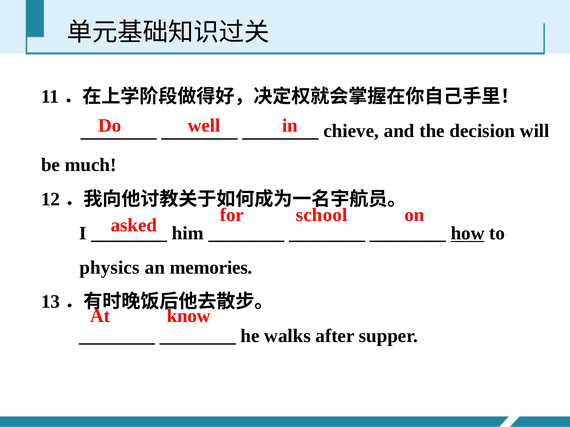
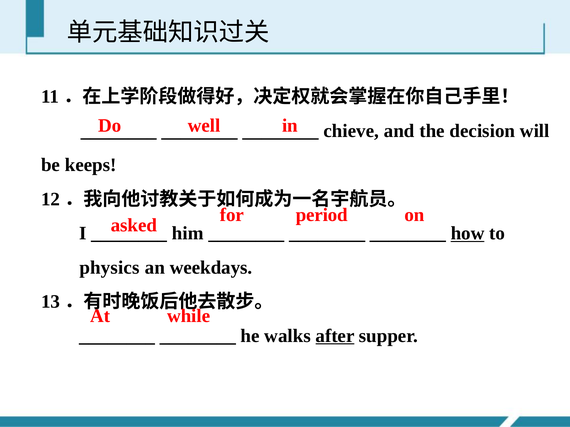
much: much -> keeps (91, 165)
school: school -> period (322, 215)
memories: memories -> weekdays (211, 268)
know: know -> while (189, 316)
after underline: none -> present (335, 336)
